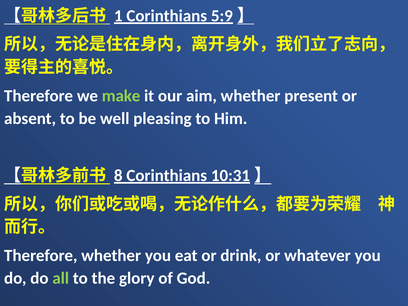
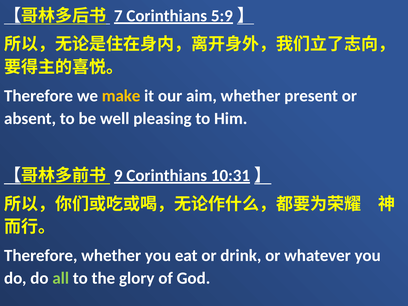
1: 1 -> 7 (118, 16)
make colour: light green -> yellow (121, 96)
8: 8 -> 9 (118, 176)
